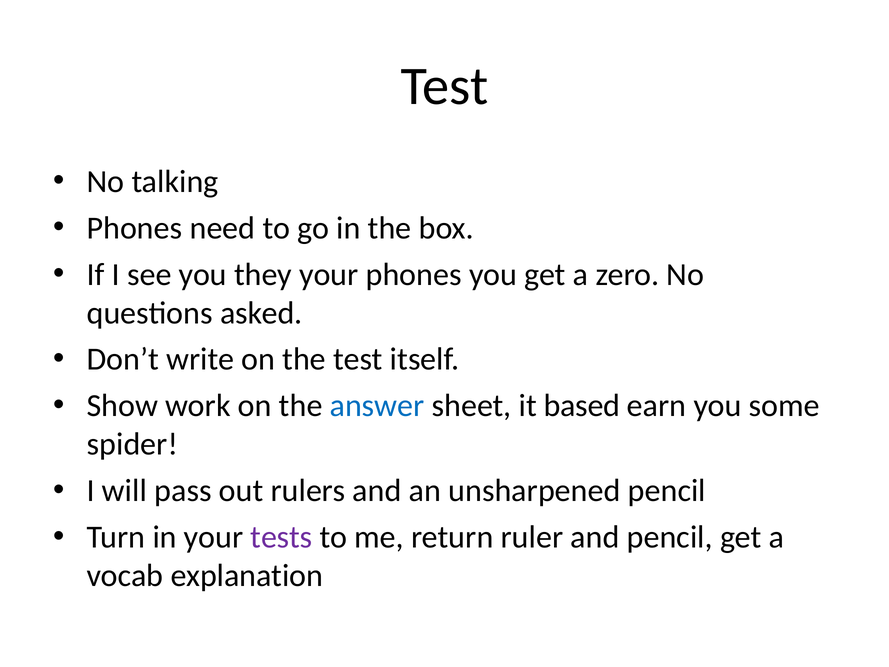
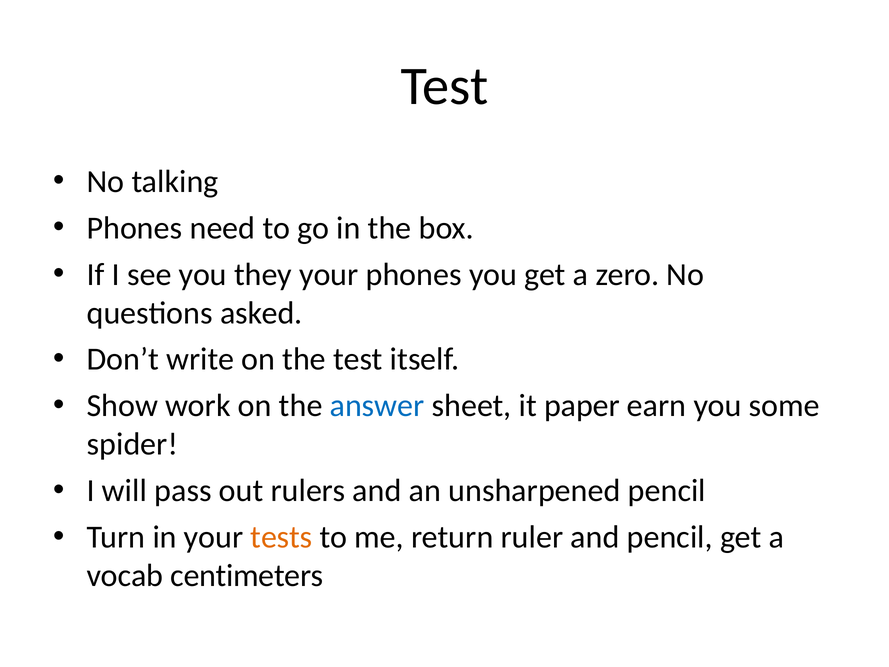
based: based -> paper (582, 406)
tests colour: purple -> orange (281, 537)
explanation: explanation -> centimeters (247, 575)
